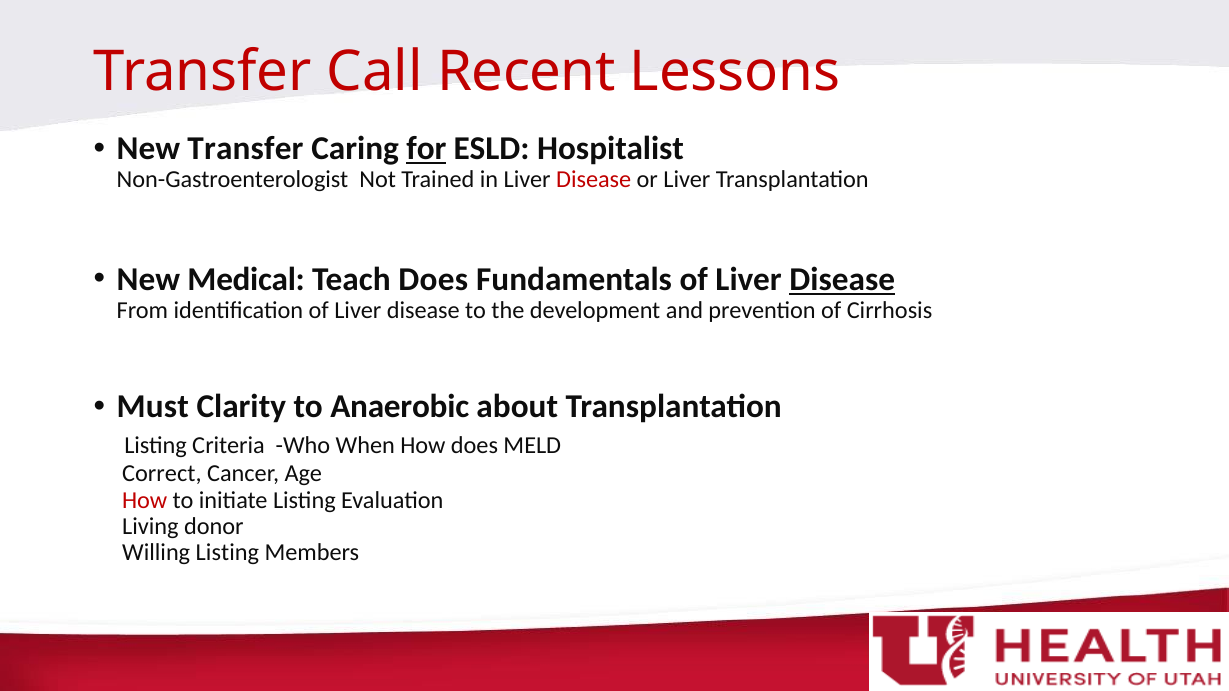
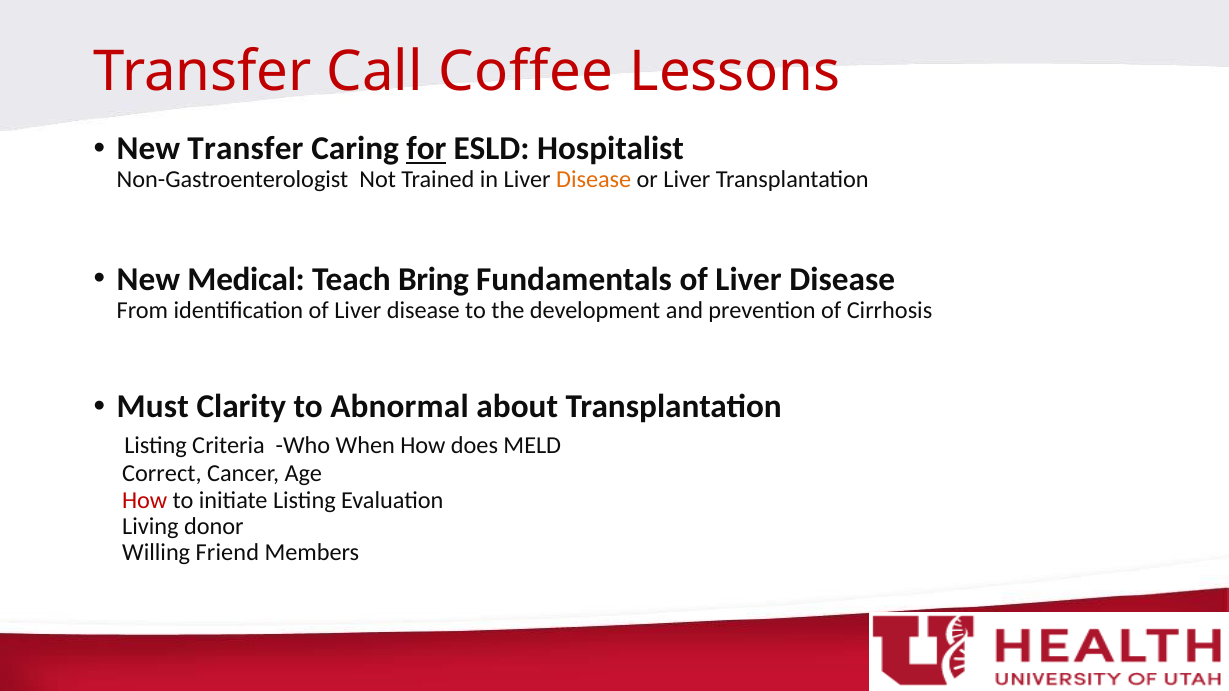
Recent: Recent -> Coffee (526, 71)
Disease colour: red -> orange (594, 180)
Teach Does: Does -> Bring (434, 279)
Disease underline: present -> none (842, 279)
Anaerobic: Anaerobic -> Abnormal (400, 407)
Willing Listing: Listing -> Friend (227, 553)
